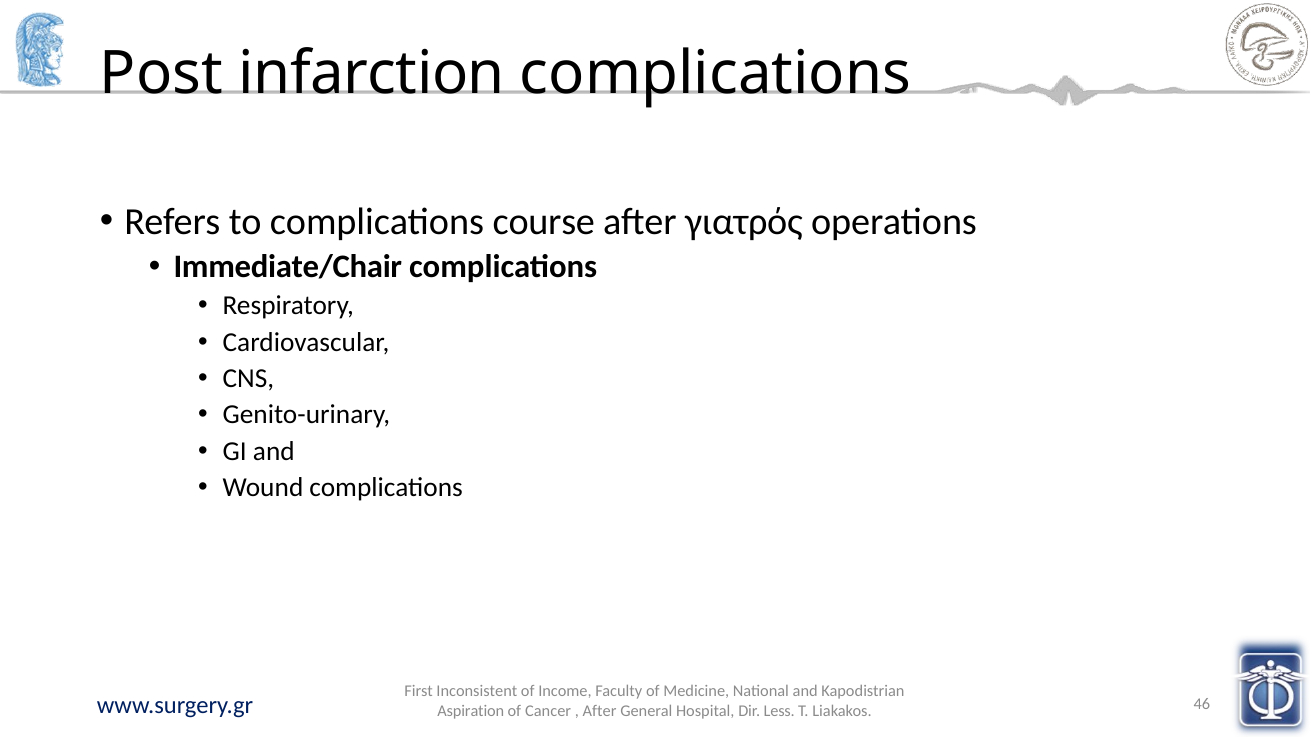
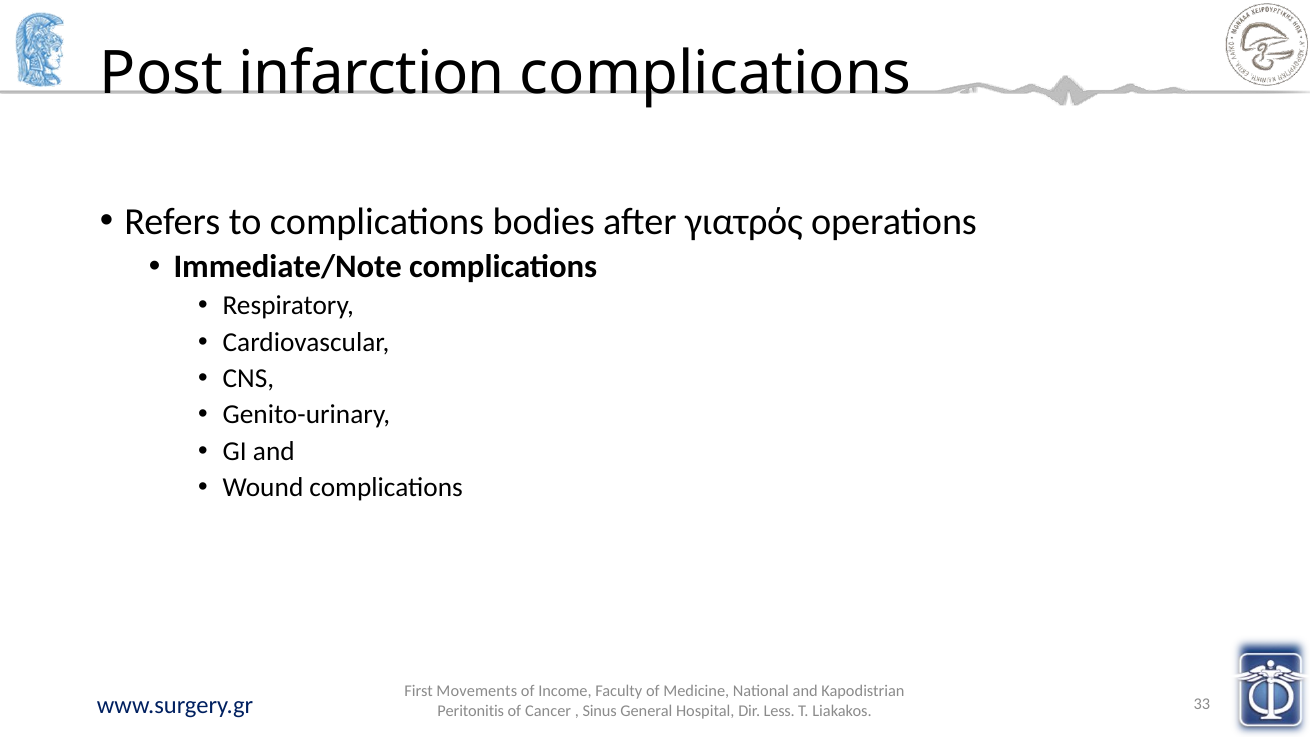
course: course -> bodies (544, 221)
Immediate/Chair: Immediate/Chair -> Immediate/Note (288, 267)
Inconsistent: Inconsistent -> Movements (477, 691)
Aspiration: Aspiration -> Peritonitis (471, 711)
After: After -> Sinus (600, 711)
46: 46 -> 33 (1202, 704)
